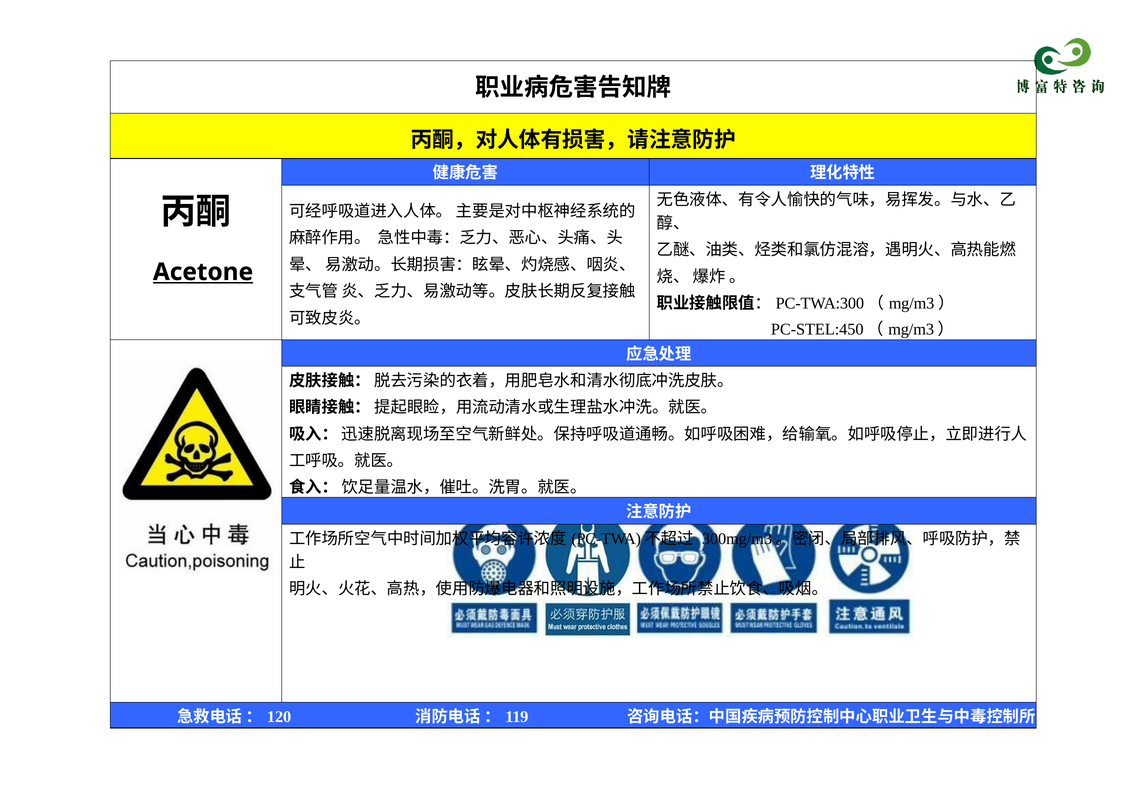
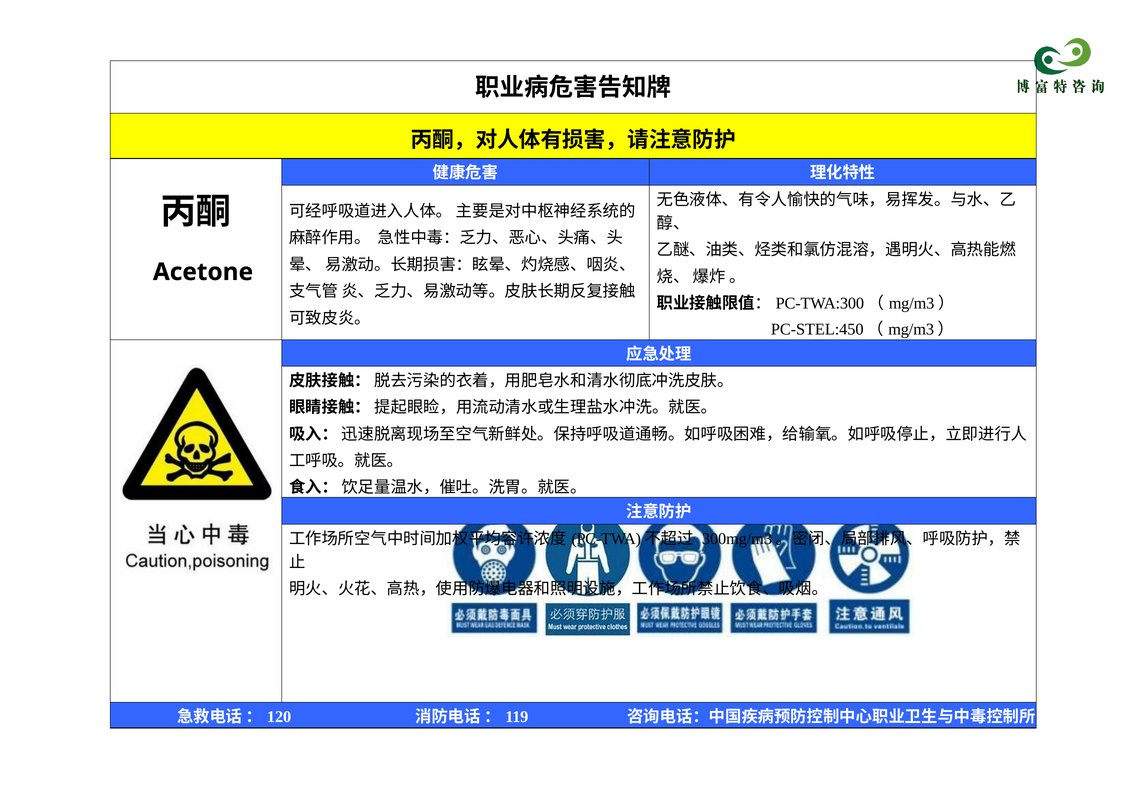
Acetone underline: present -> none (203, 272)
